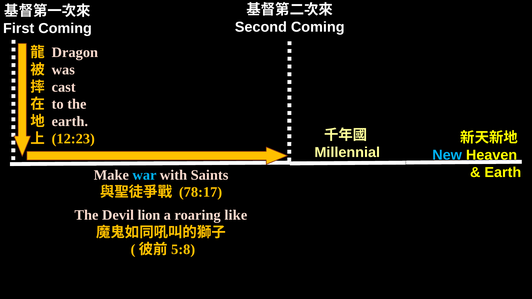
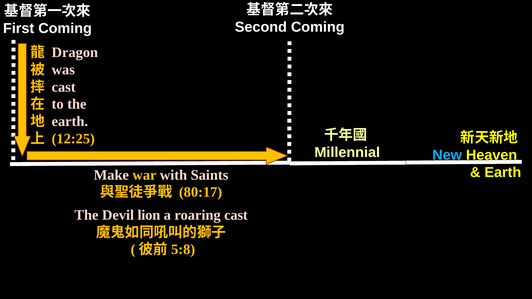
12:23: 12:23 -> 12:25 (73, 139)
war colour: light blue -> yellow (144, 175)
78:17: 78:17 -> 80:17 (201, 192)
roaring like: like -> cast (236, 215)
